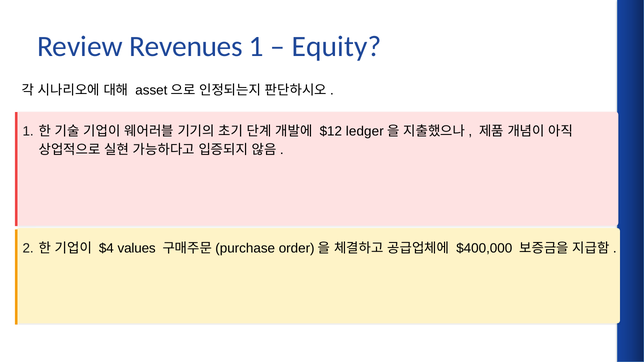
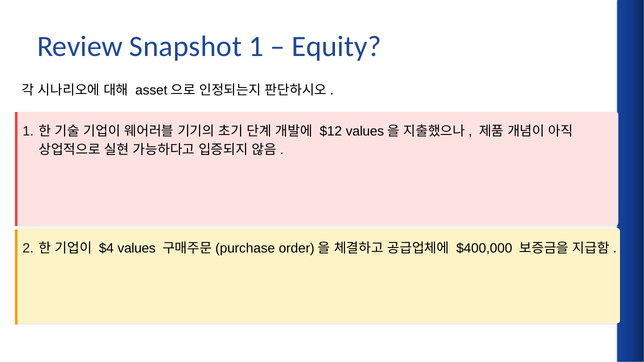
Revenues: Revenues -> Snapshot (186, 47)
$12 ledger: ledger -> values (365, 131)
